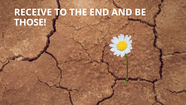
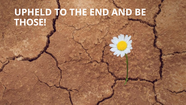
RECEIVE: RECEIVE -> UPHELD (33, 12)
